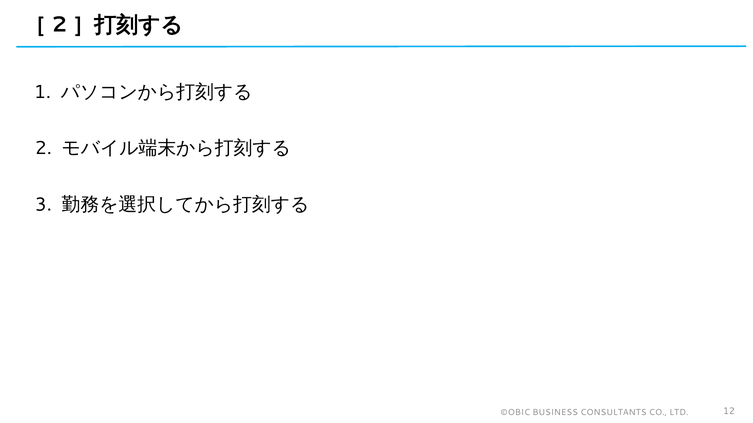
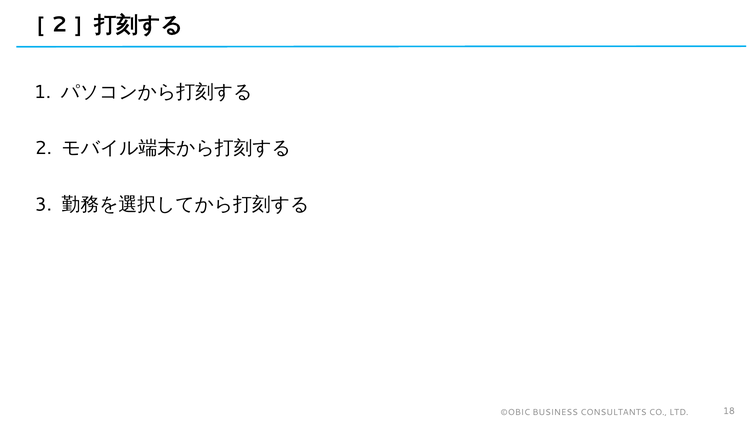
12: 12 -> 18 (729, 412)
